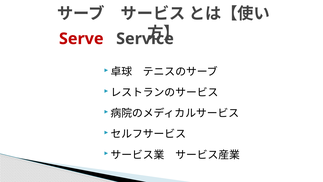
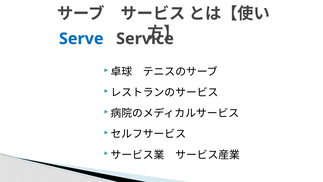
Serve colour: red -> blue (81, 39)
